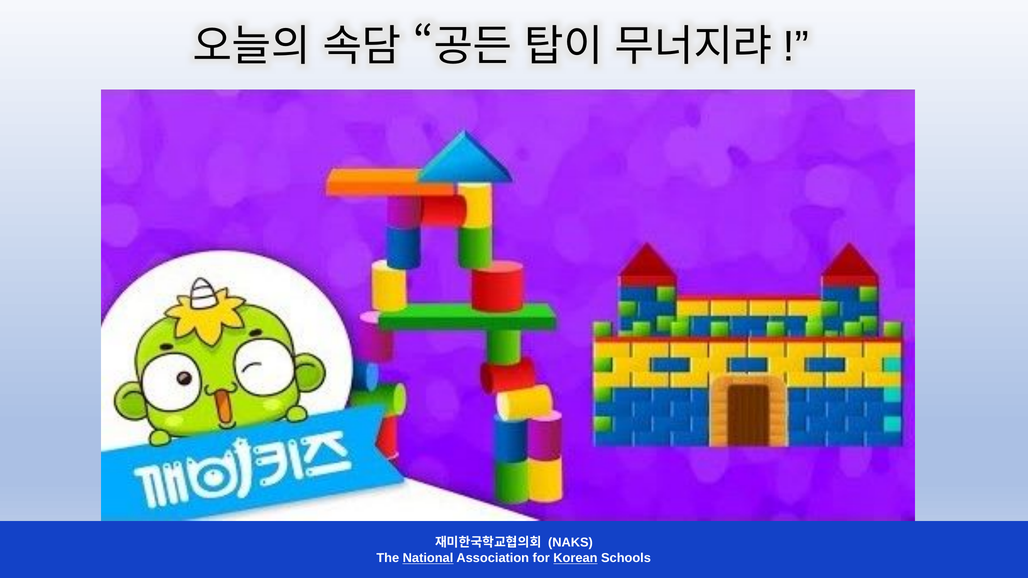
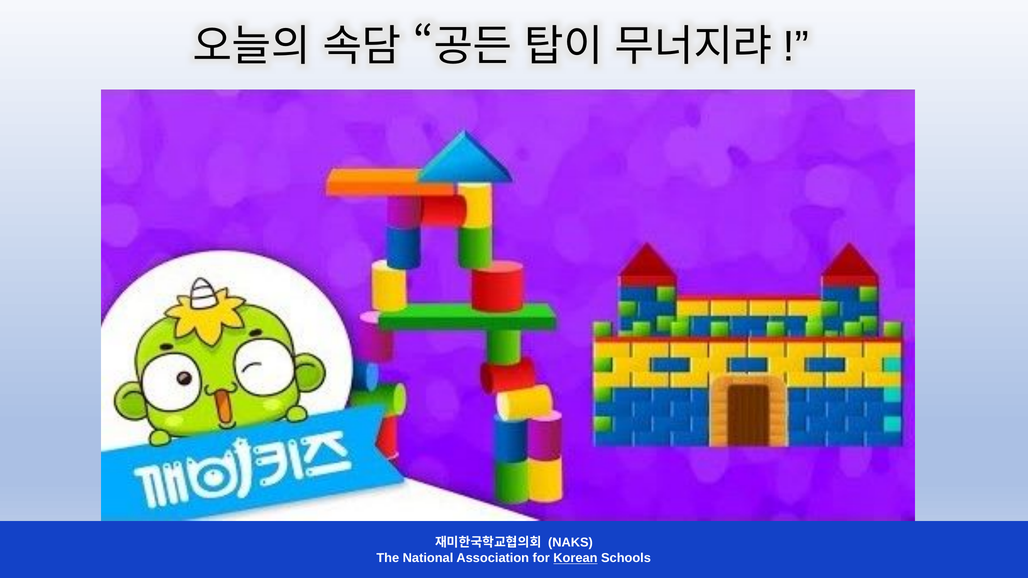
National underline: present -> none (428, 558)
